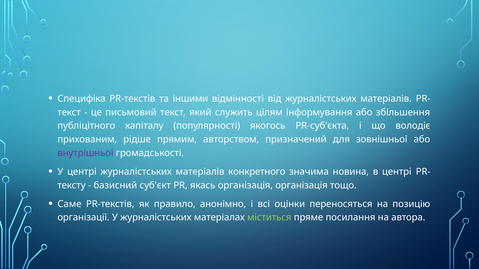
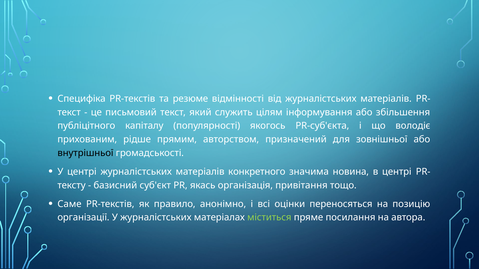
іншими: іншими -> резюме (190, 99)
внутрішньої colour: purple -> black (85, 153)
організація організація: організація -> привітання (301, 186)
